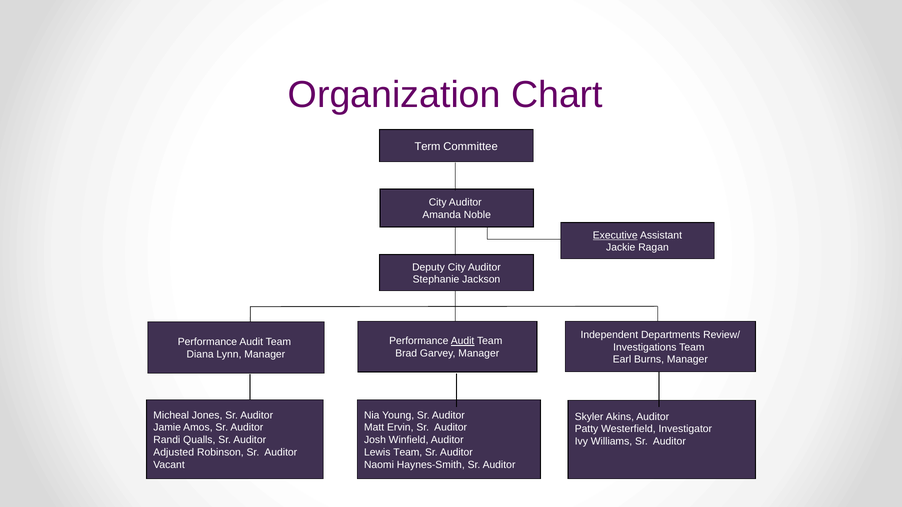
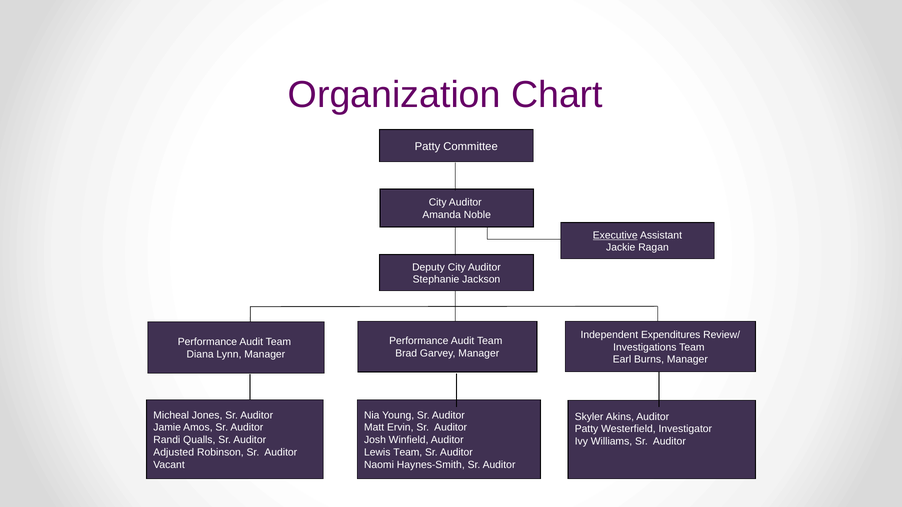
Term: Term -> Patty (427, 147)
Departments: Departments -> Expenditures (671, 335)
Audit underline: present -> none (463, 341)
